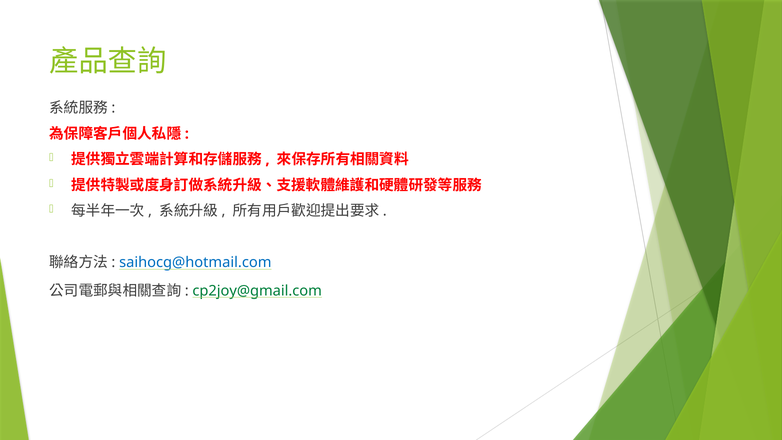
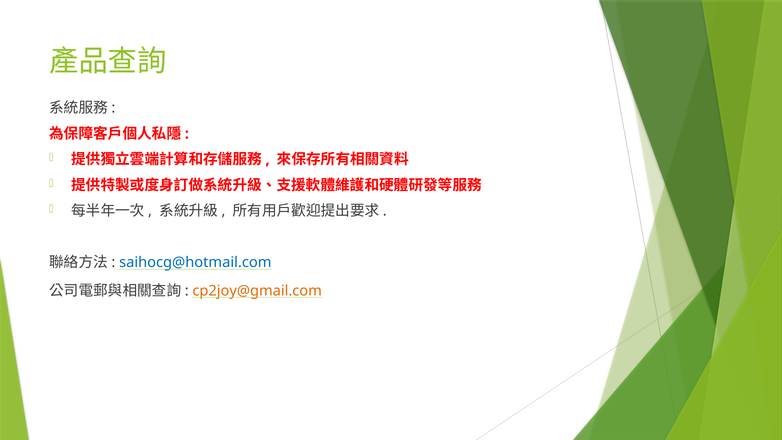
cp2joy@gmail.com colour: green -> orange (257, 291)
